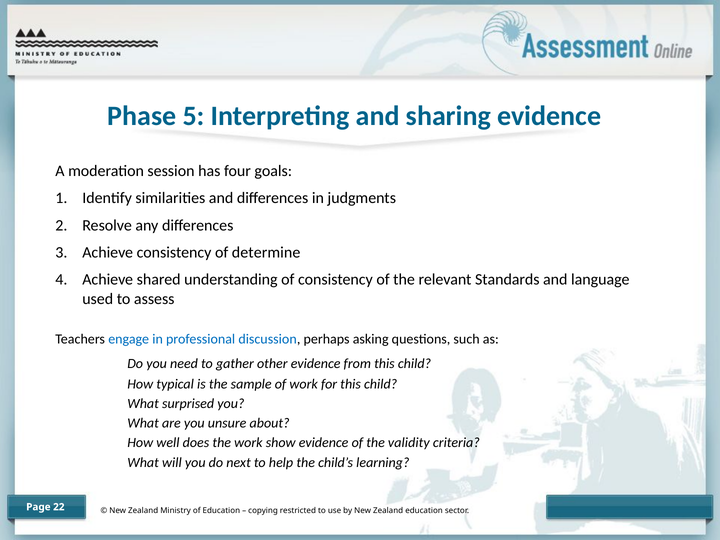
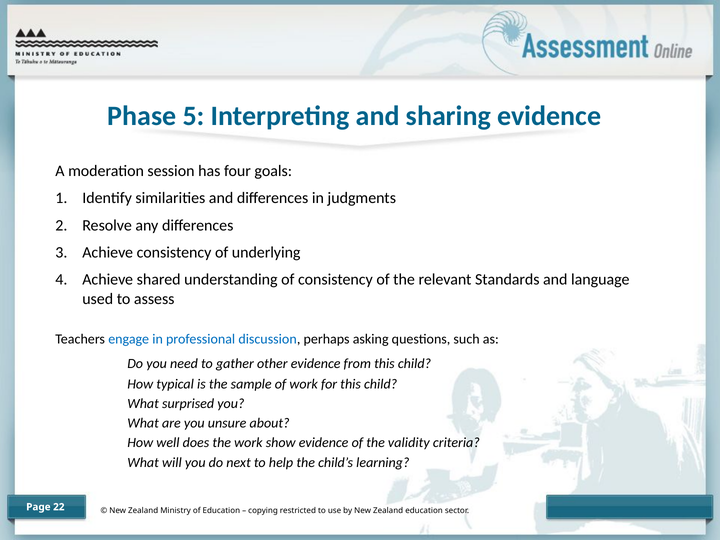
determine: determine -> underlying (266, 252)
